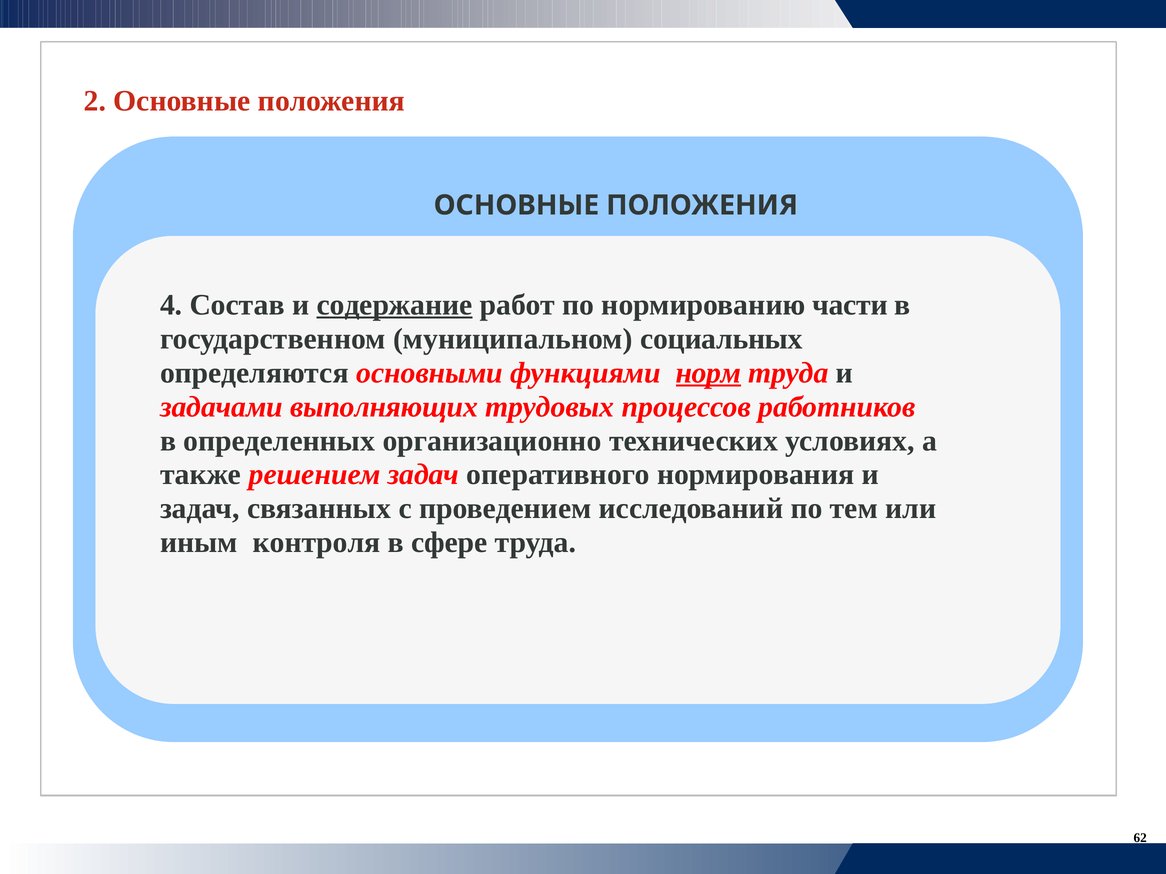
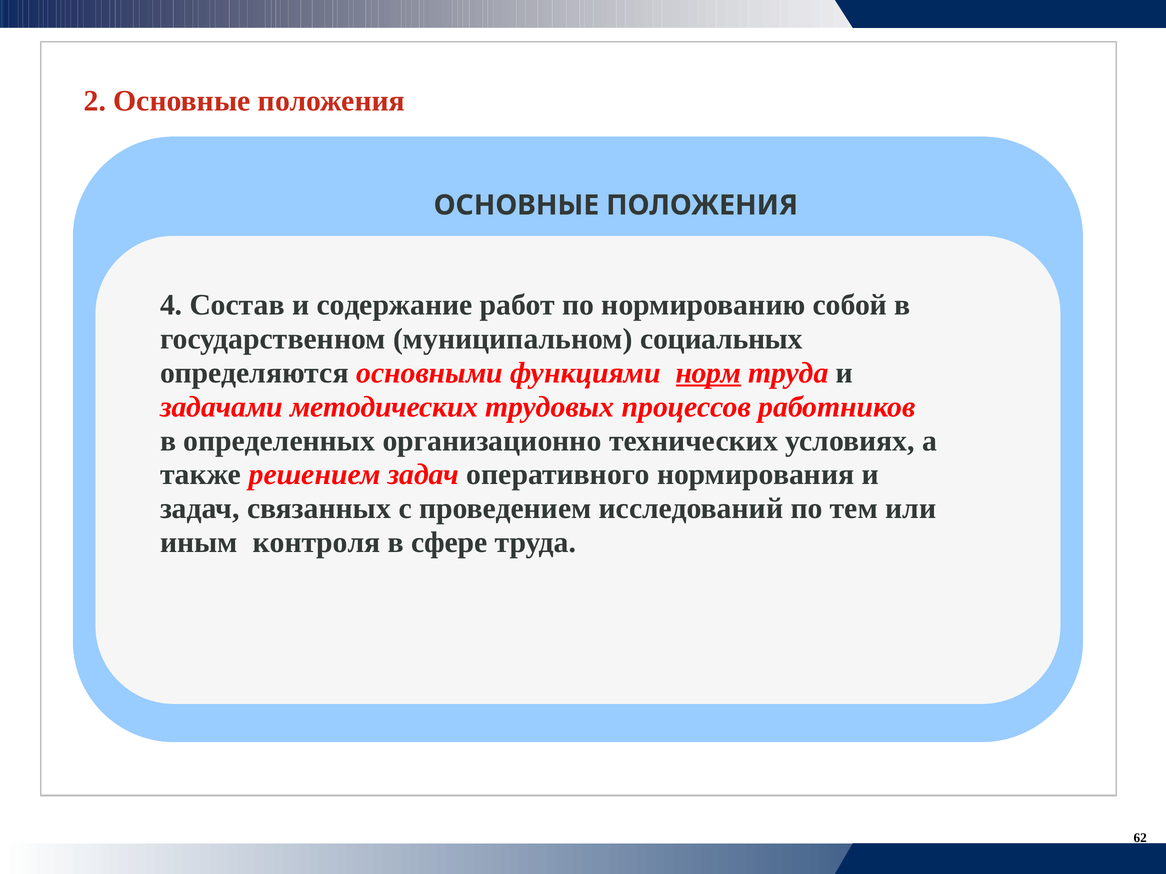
содержание underline: present -> none (395, 305)
части: части -> собой (850, 305)
выполняющих: выполняющих -> методических (384, 407)
